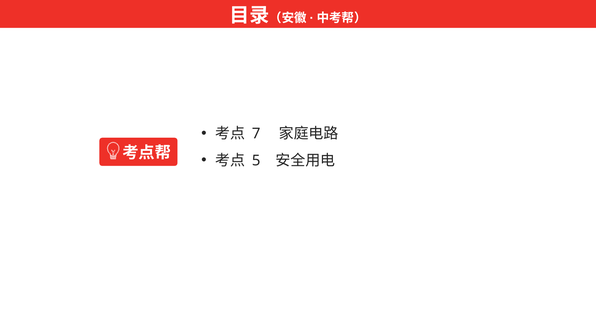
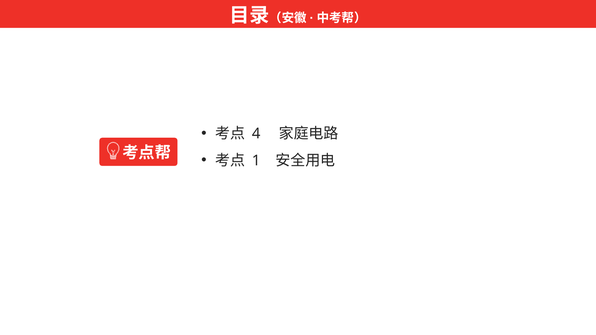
7: 7 -> 4 (256, 134)
5: 5 -> 1 (256, 161)
